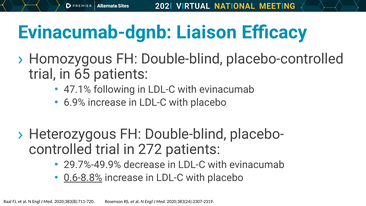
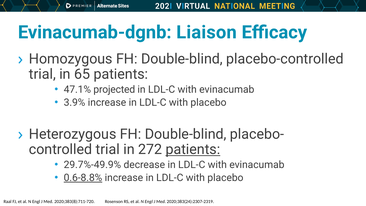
following: following -> projected (114, 89)
6.9%: 6.9% -> 3.9% (74, 102)
patients underline: none -> present (193, 149)
